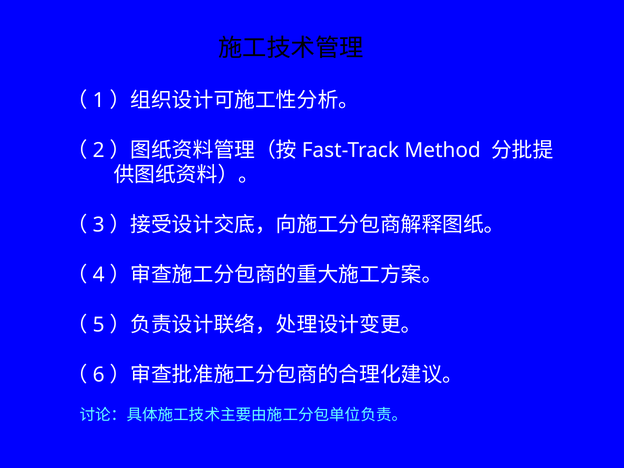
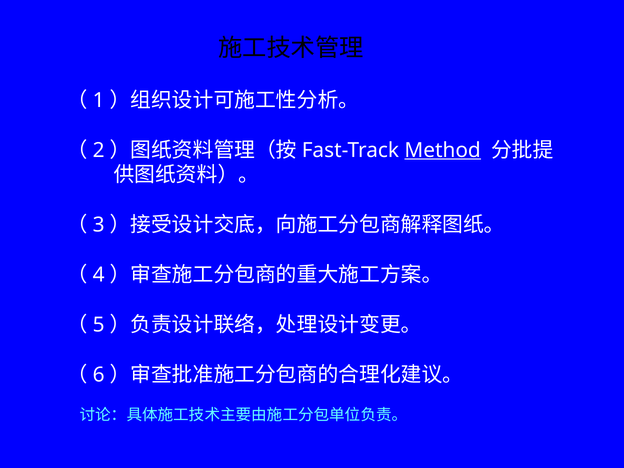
Method underline: none -> present (443, 150)
